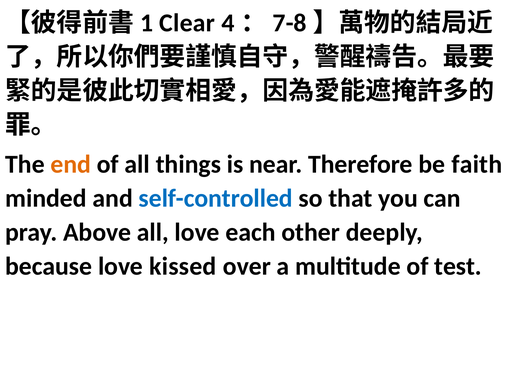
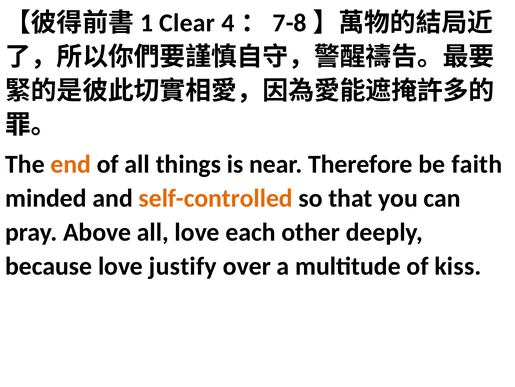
self-controlled colour: blue -> orange (216, 198)
kissed: kissed -> justify (183, 266)
test: test -> kiss (458, 266)
